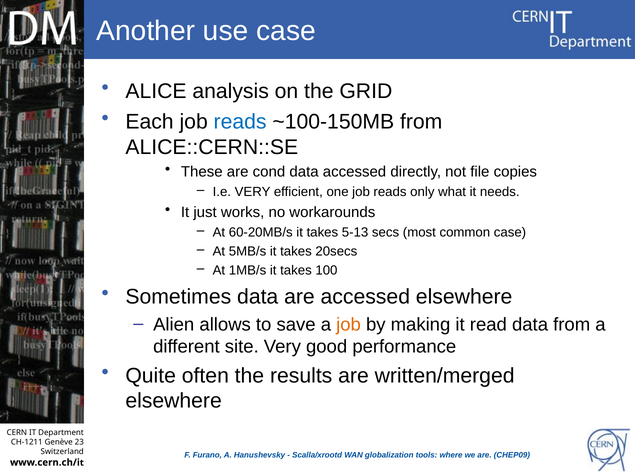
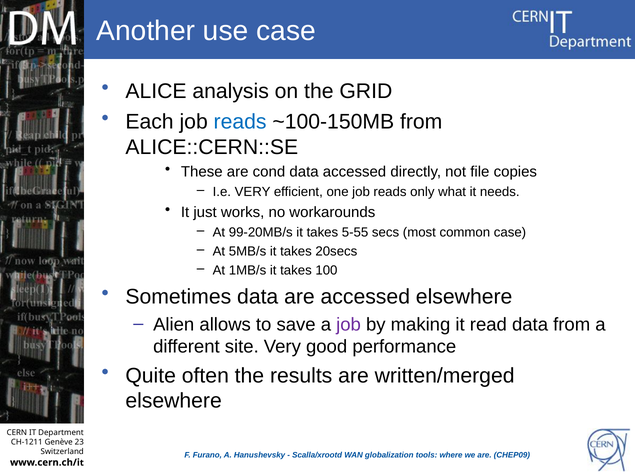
60-20MB/s: 60-20MB/s -> 99-20MB/s (261, 233)
5-13: 5-13 -> 5-55 (355, 233)
job colour: orange -> purple (349, 325)
